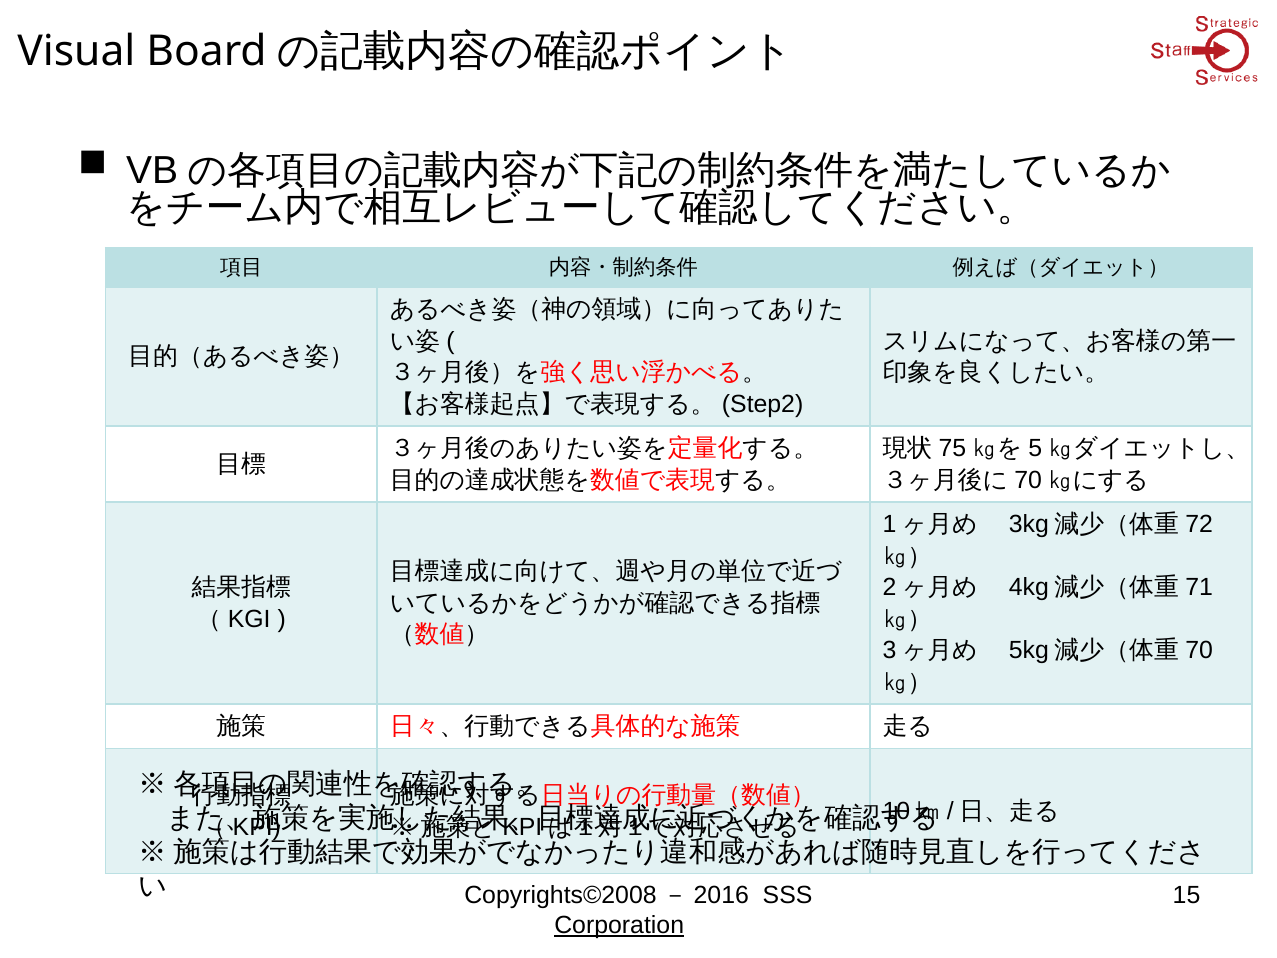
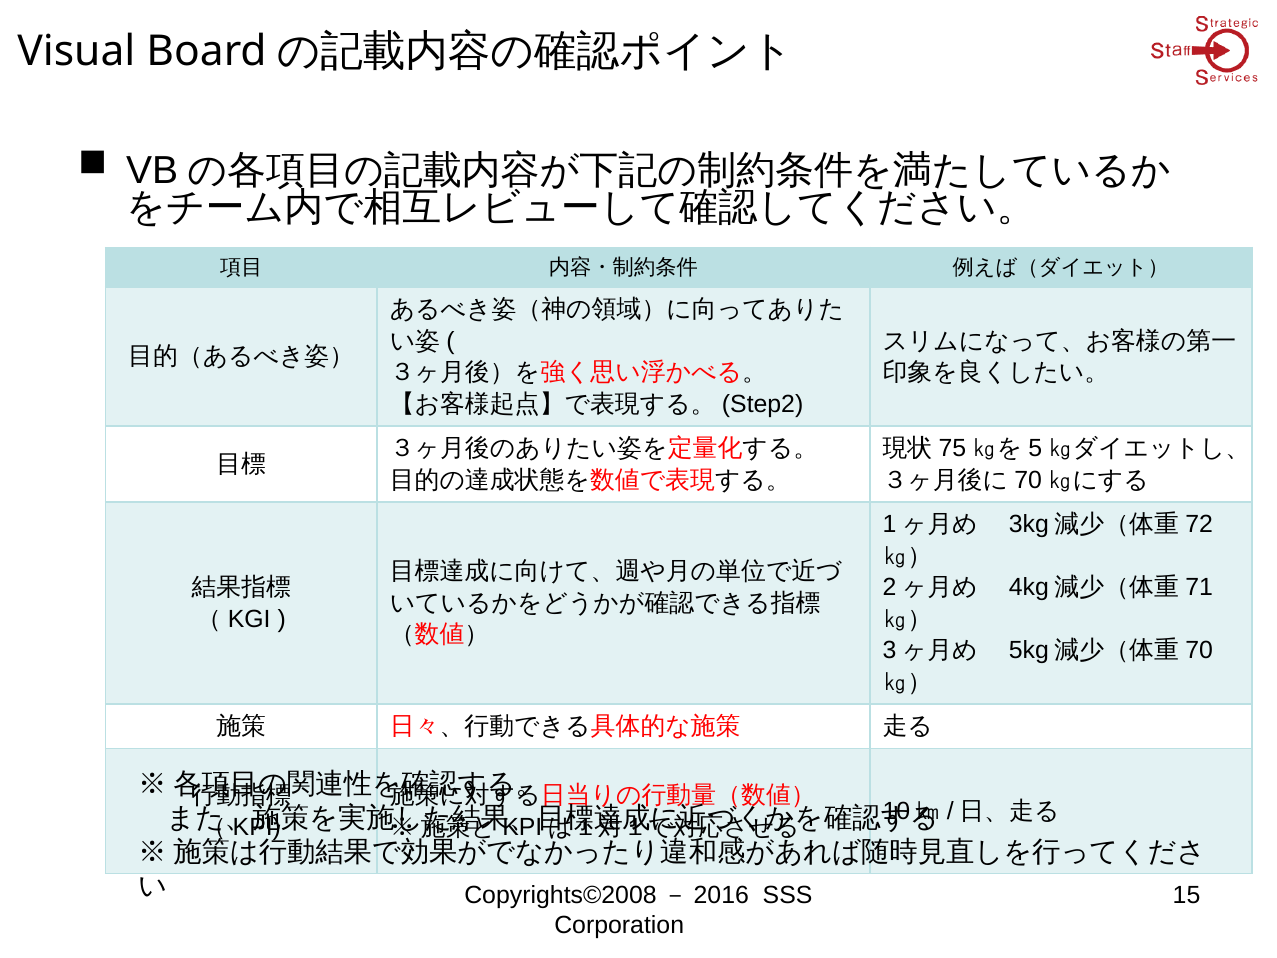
Corporation underline: present -> none (619, 925)
